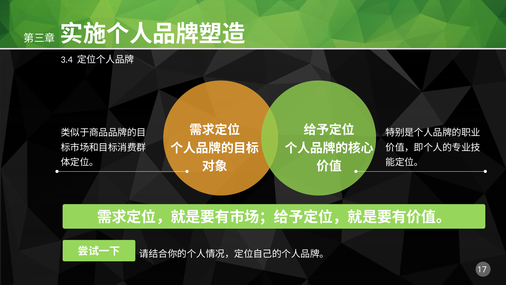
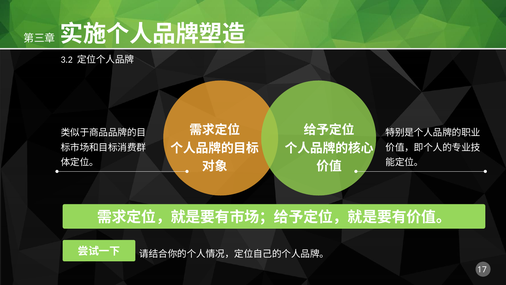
3.4: 3.4 -> 3.2 (67, 60)
